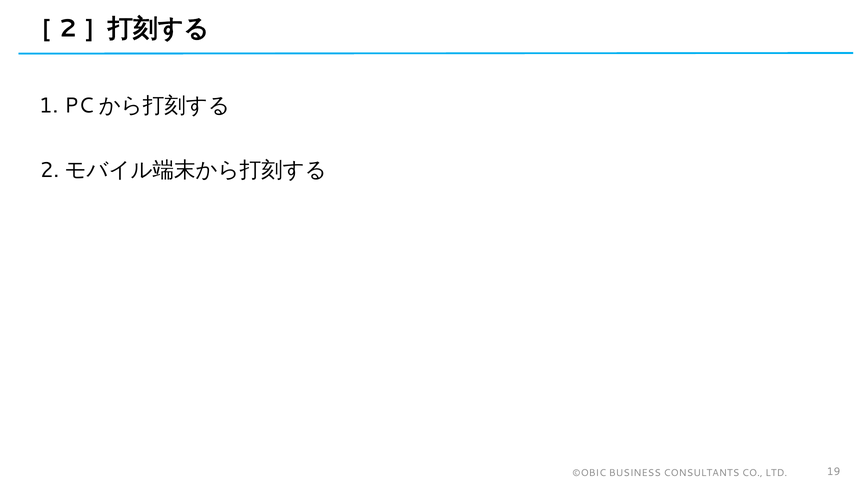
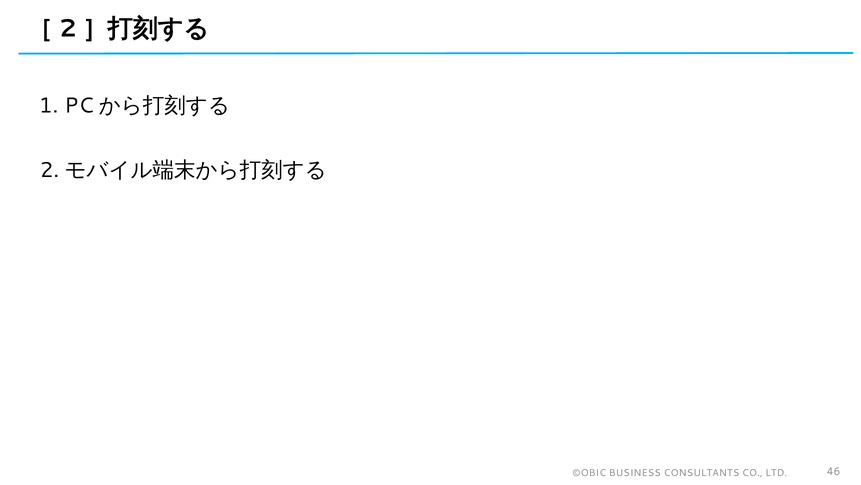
19: 19 -> 46 (834, 471)
